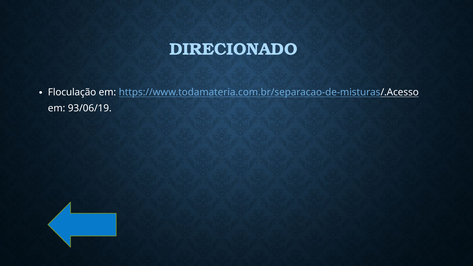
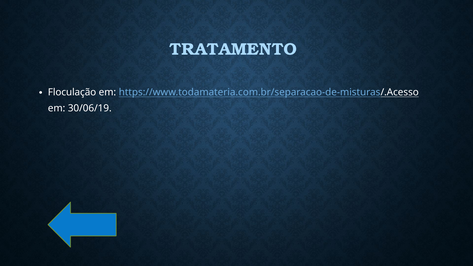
DIRECIONADO: DIRECIONADO -> TRATAMENTO (233, 49)
93/06/19: 93/06/19 -> 30/06/19 (90, 108)
